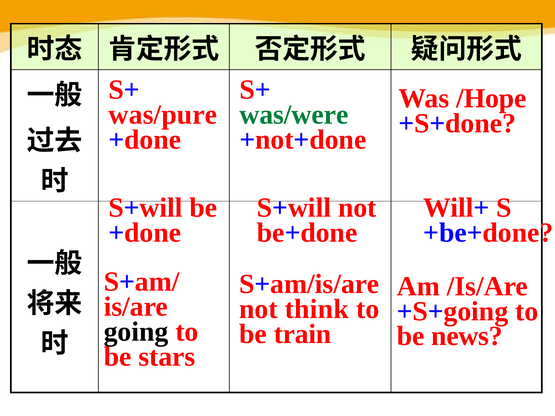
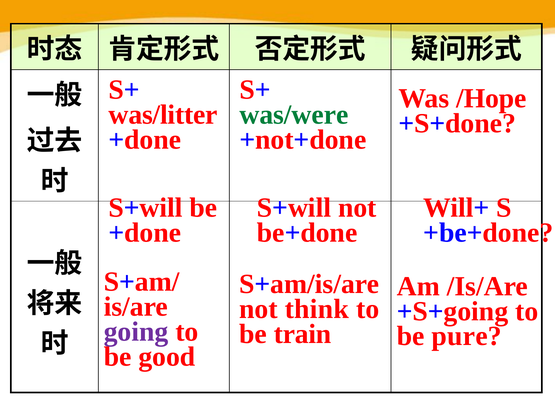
was/pure: was/pure -> was/litter (163, 115)
going colour: black -> purple (136, 332)
news: news -> pure (467, 336)
stars: stars -> good (167, 357)
